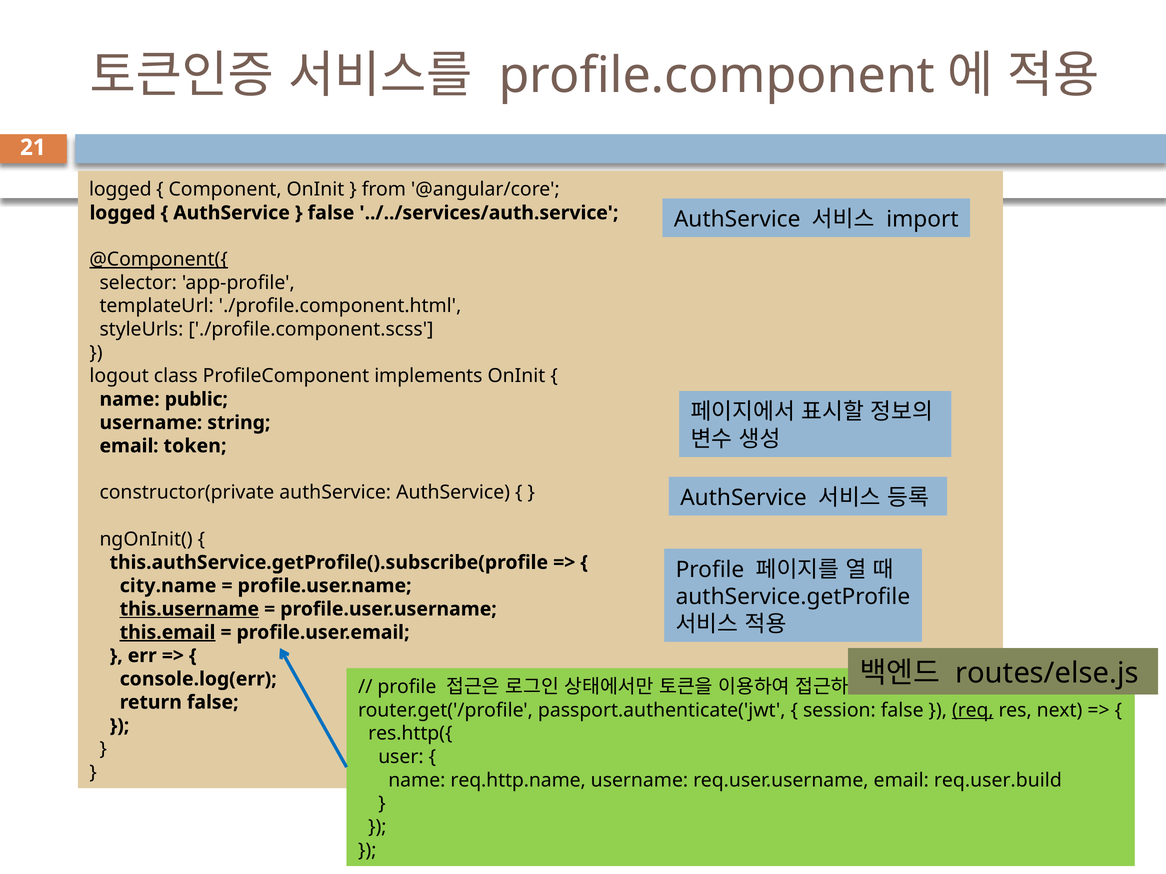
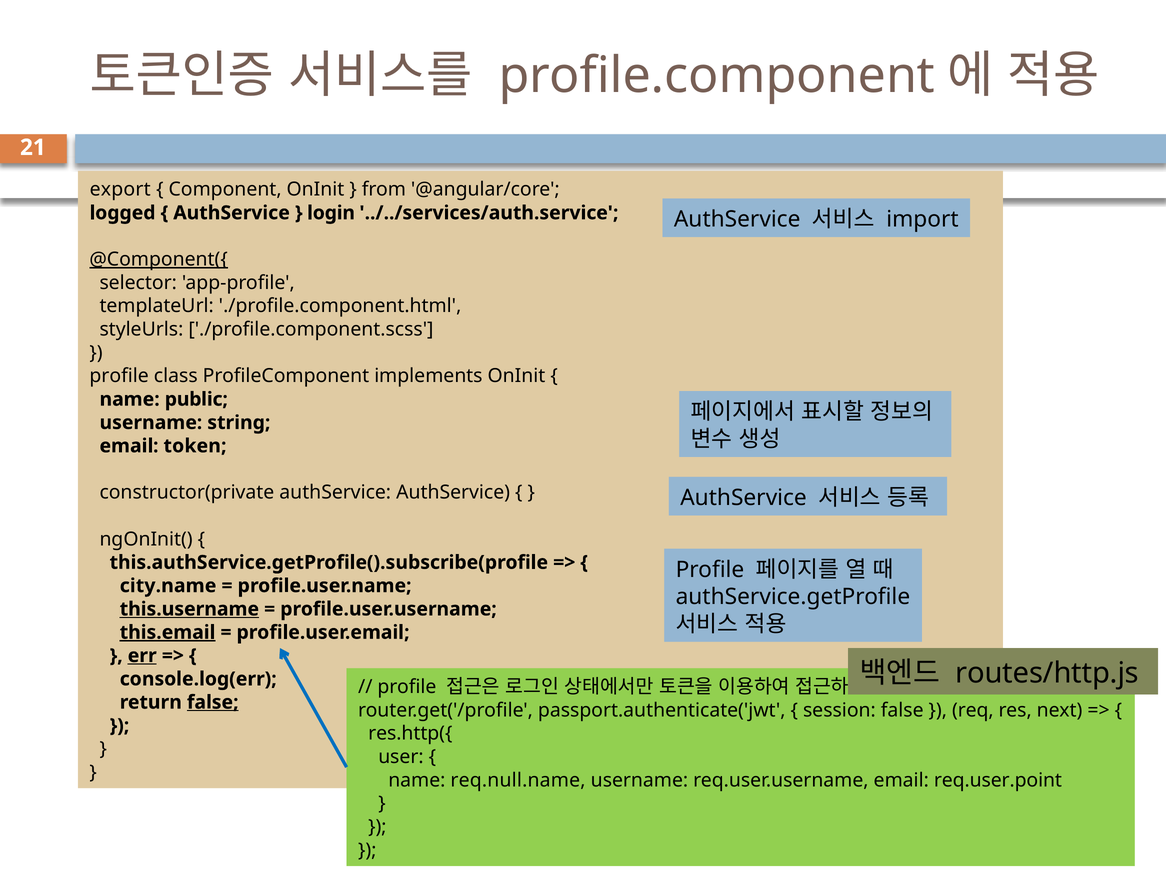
logged: logged -> export (120, 190)
false: false -> login (331, 213)
logout: logout -> profile (119, 376)
err underline: none -> present (142, 656)
routes/else.js: routes/else.js -> routes/http.js (1047, 674)
false underline: none -> present (213, 703)
req underline: present -> none (973, 711)
req.http.name: req.http.name -> req.null.name (518, 781)
req.user.build: req.user.build -> req.user.point (998, 781)
